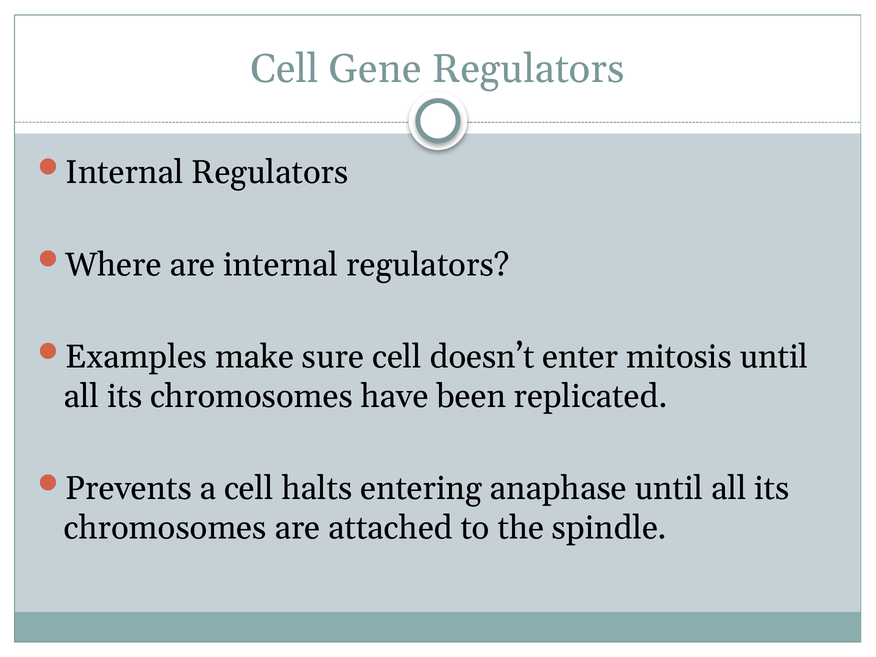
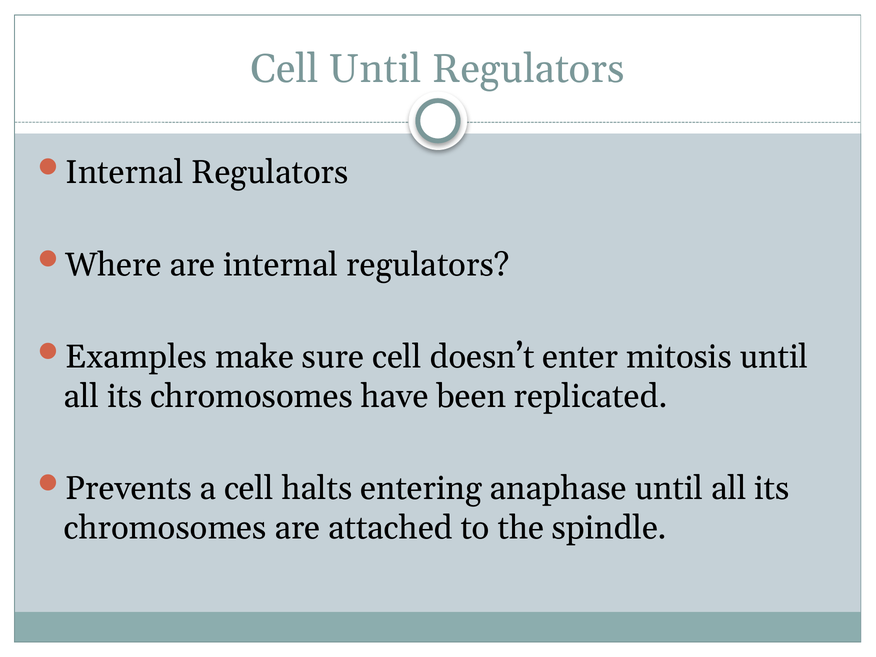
Cell Gene: Gene -> Until (375, 69)
